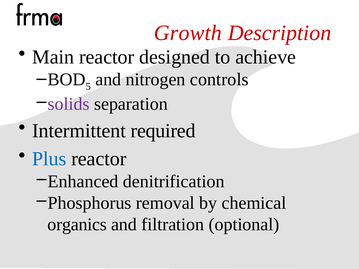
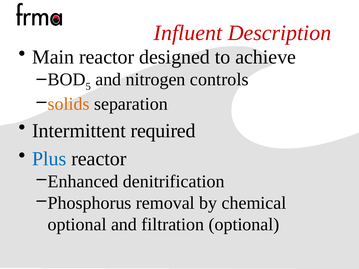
Growth: Growth -> Influent (188, 33)
solids colour: purple -> orange (69, 104)
organics: organics -> optional (77, 225)
